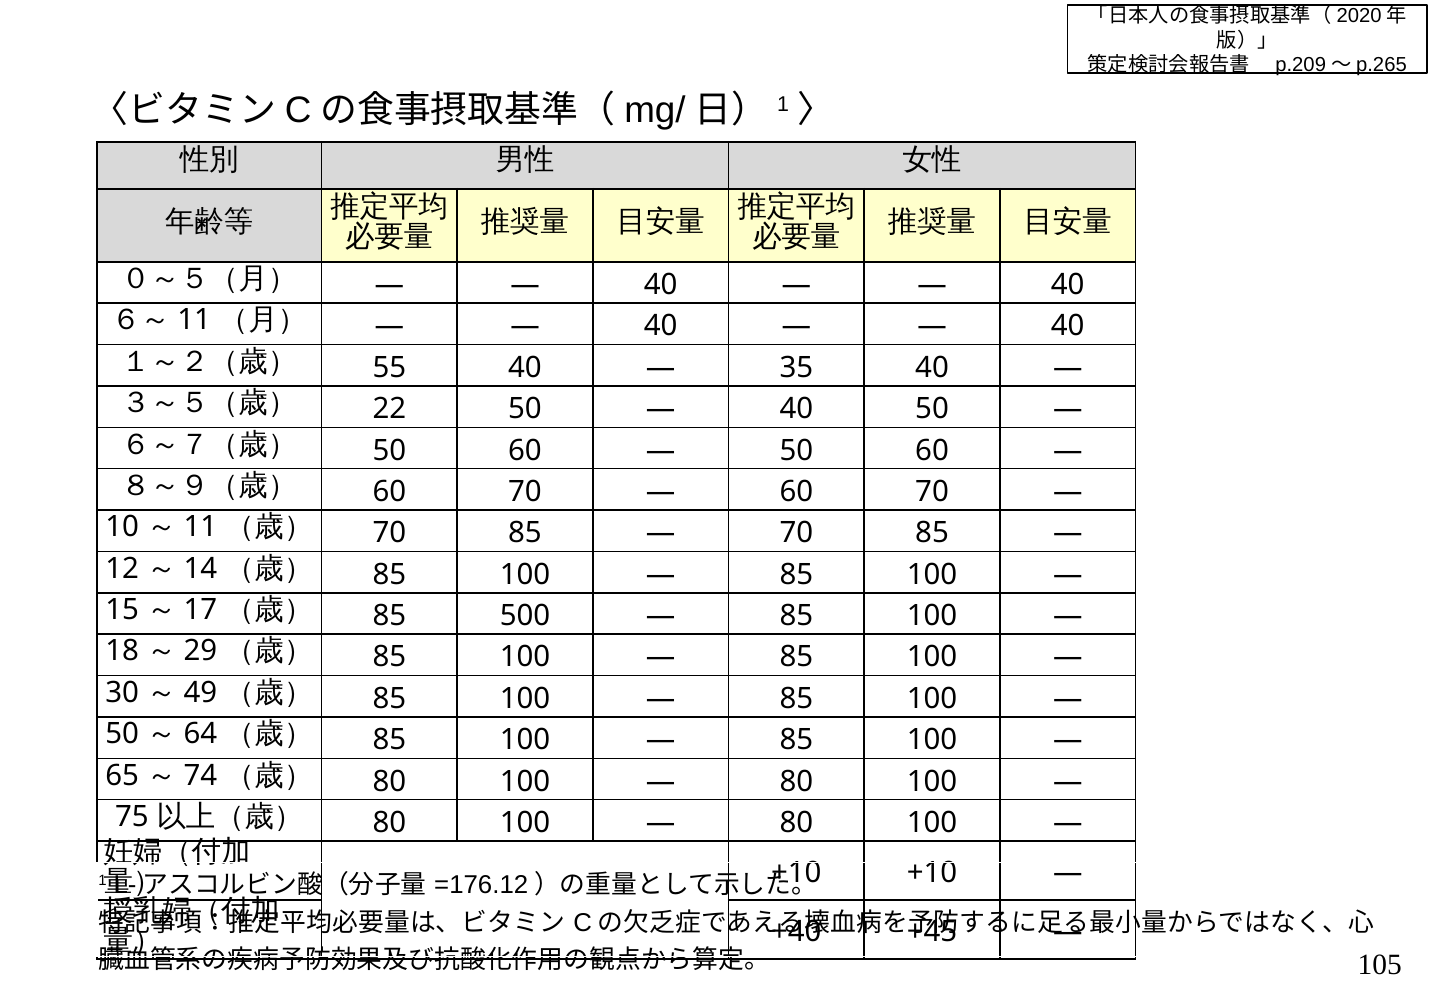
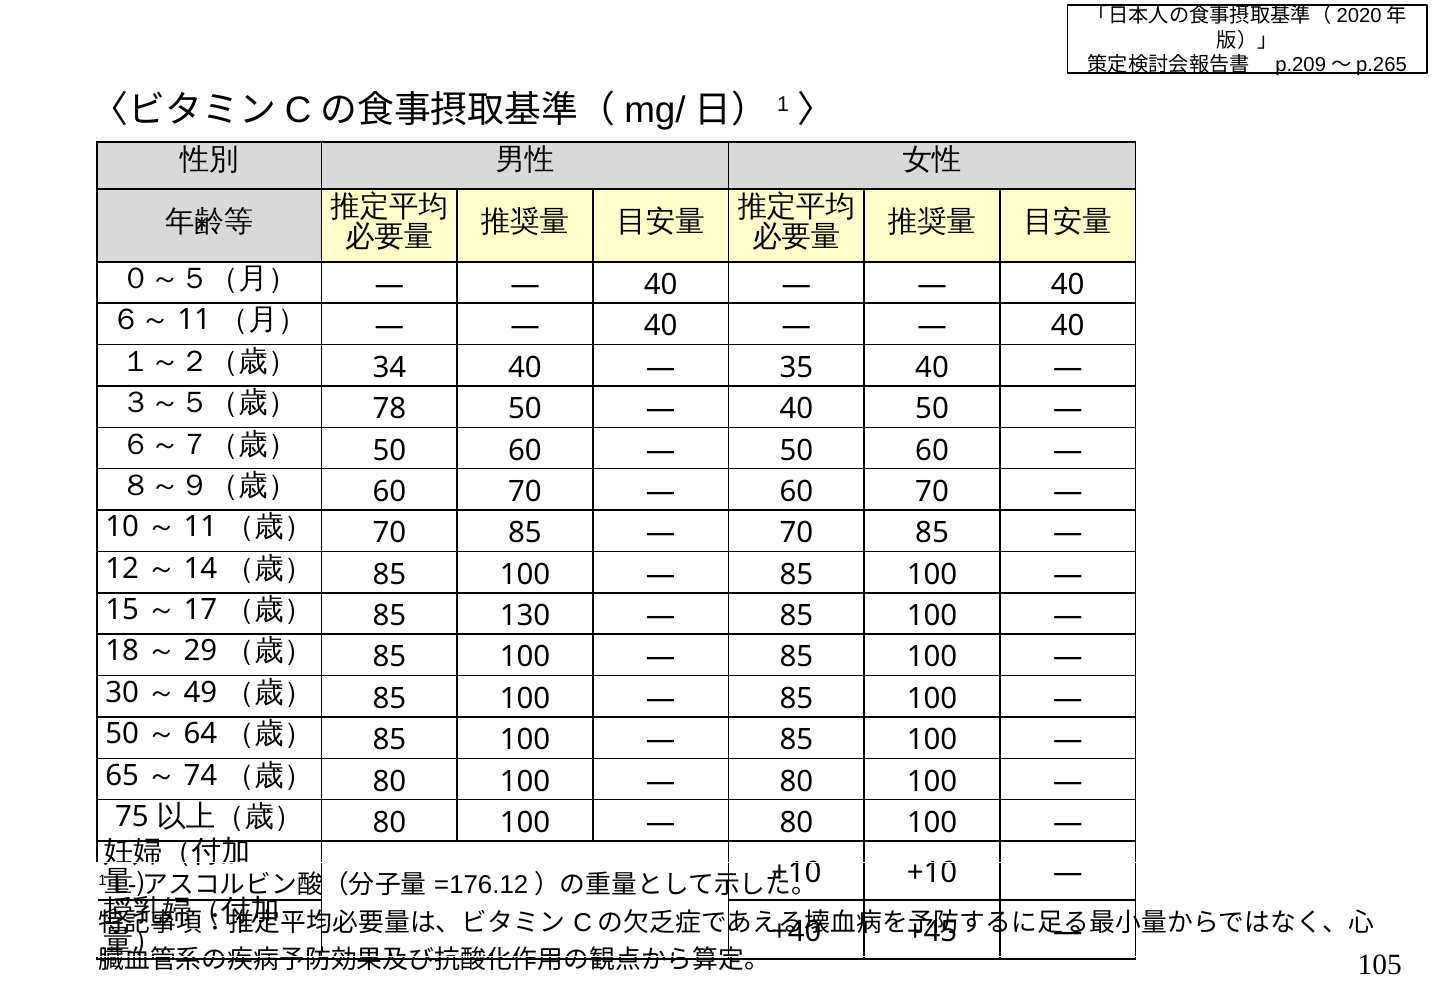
55: 55 -> 34 (389, 368)
22: 22 -> 78 (389, 409)
500: 500 -> 130 (525, 616)
